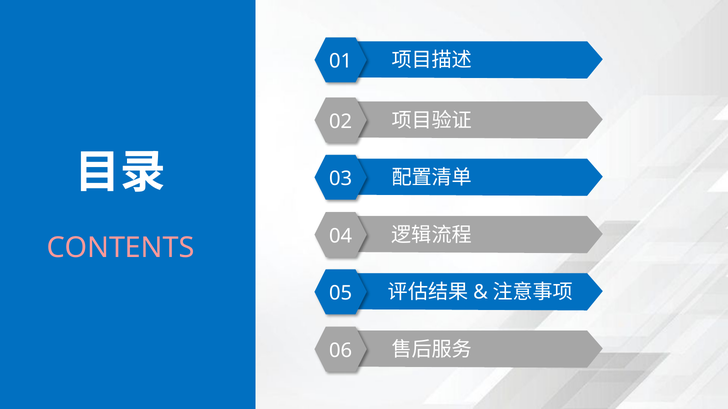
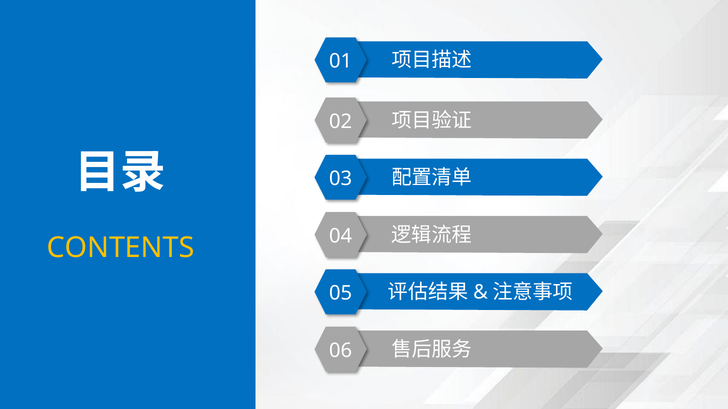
CONTENTS colour: pink -> yellow (121, 248)
